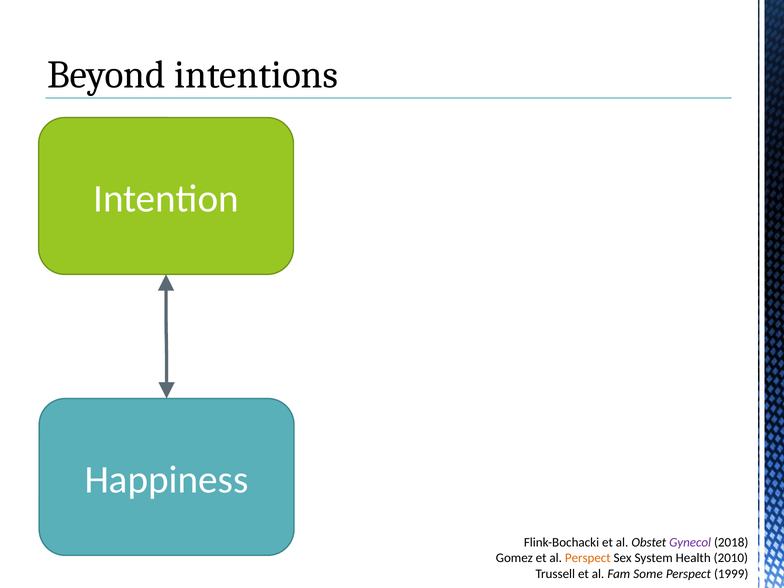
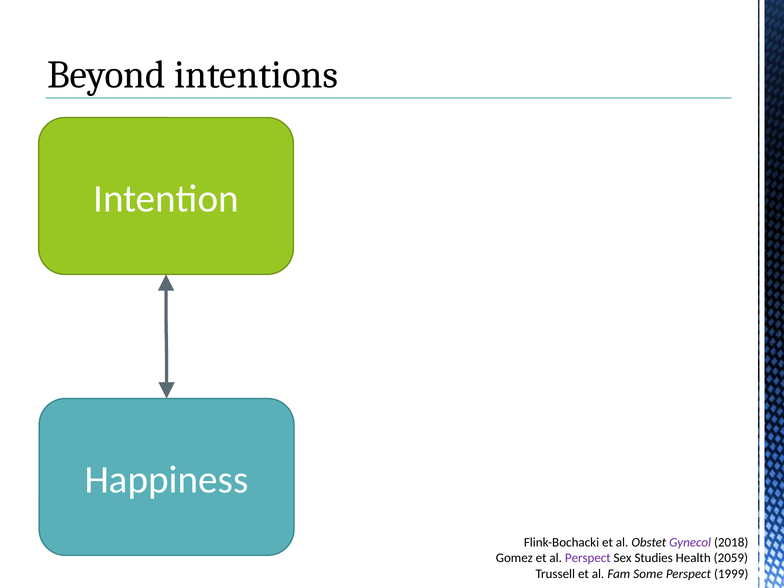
Perspect colour: orange -> purple (588, 558)
System: System -> Studies (654, 558)
2010: 2010 -> 2059 (731, 558)
